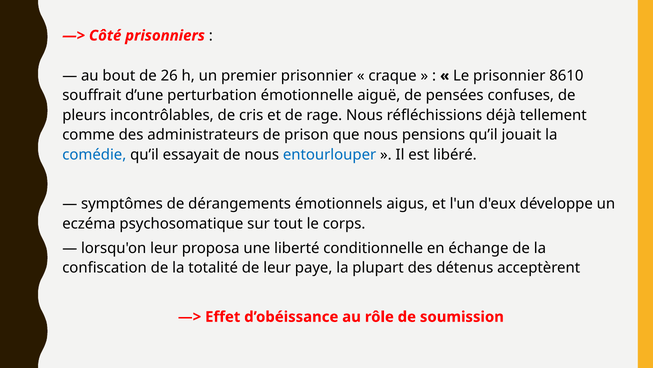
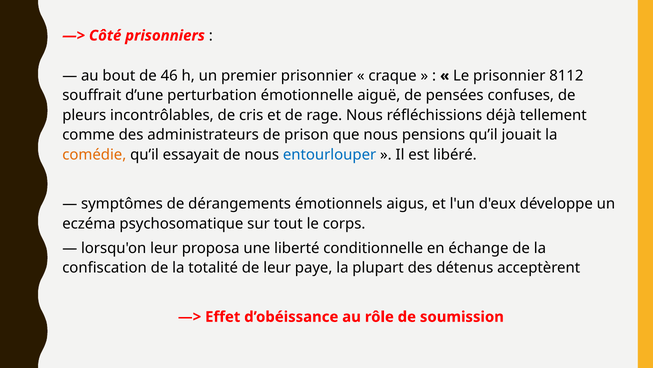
26: 26 -> 46 (169, 76)
8610: 8610 -> 8112 (566, 76)
comédie colour: blue -> orange (94, 154)
